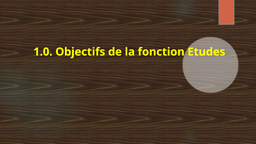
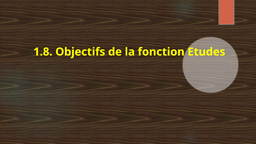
1.0: 1.0 -> 1.8 (43, 52)
